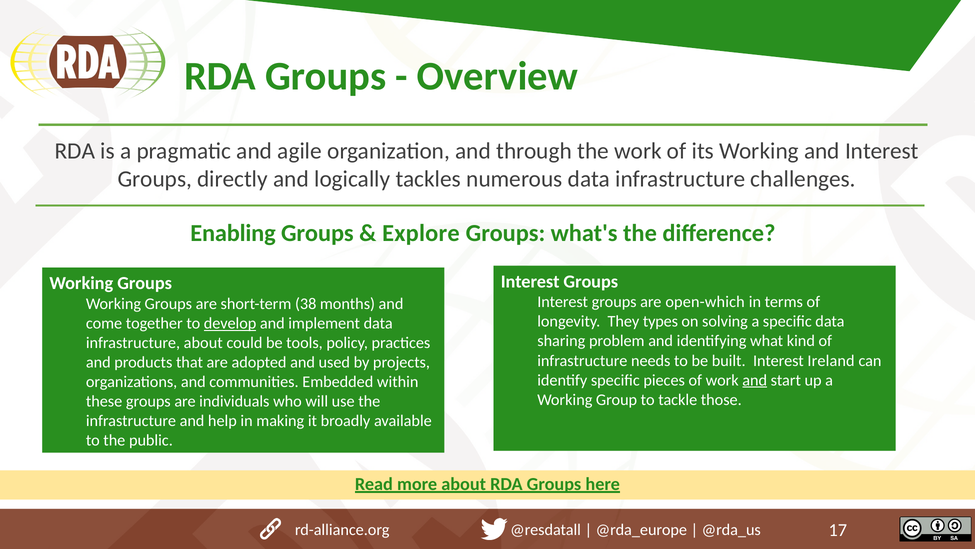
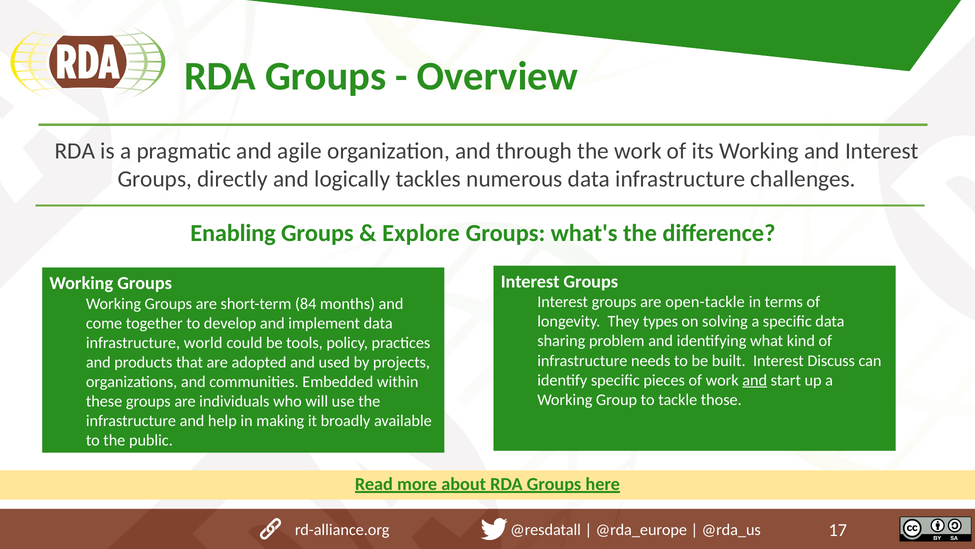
open-which: open-which -> open-tackle (705, 302)
38: 38 -> 84 (306, 304)
develop underline: present -> none (230, 323)
infrastructure about: about -> world (203, 343)
Ireland: Ireland -> Discuss (831, 360)
